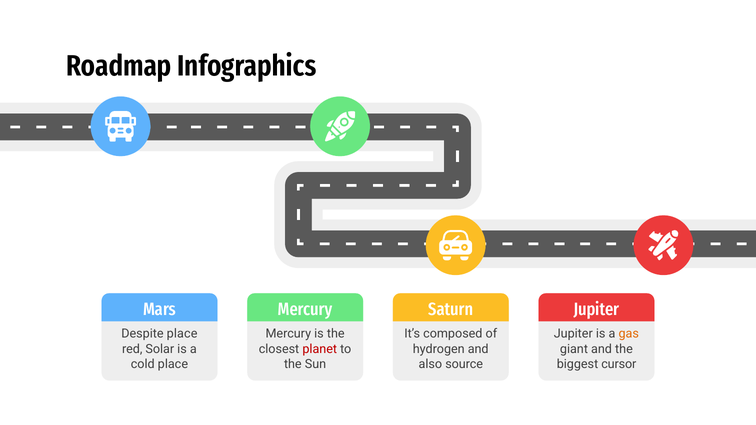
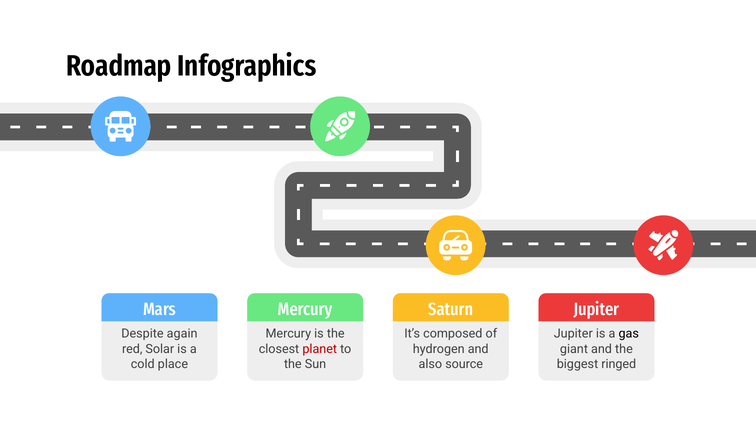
Despite place: place -> again (182, 334)
gas colour: orange -> black (629, 334)
cursor: cursor -> ringed (619, 364)
